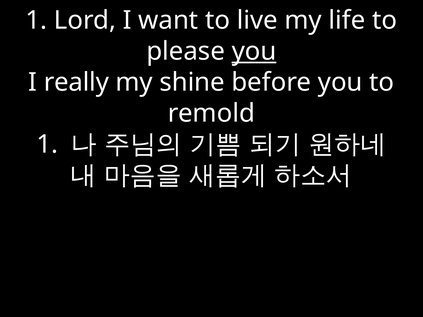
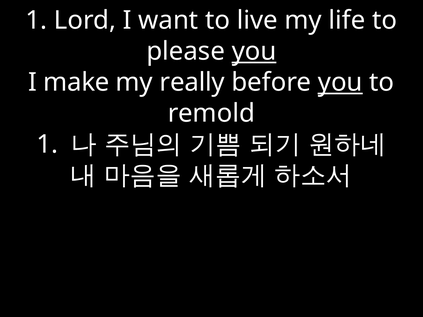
really: really -> make (76, 82)
shine: shine -> really (192, 82)
you underline: none -> present (340, 82)
